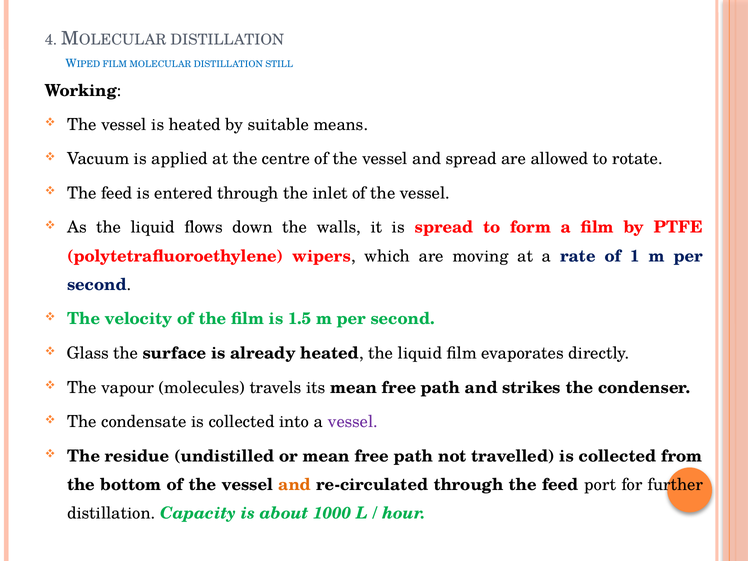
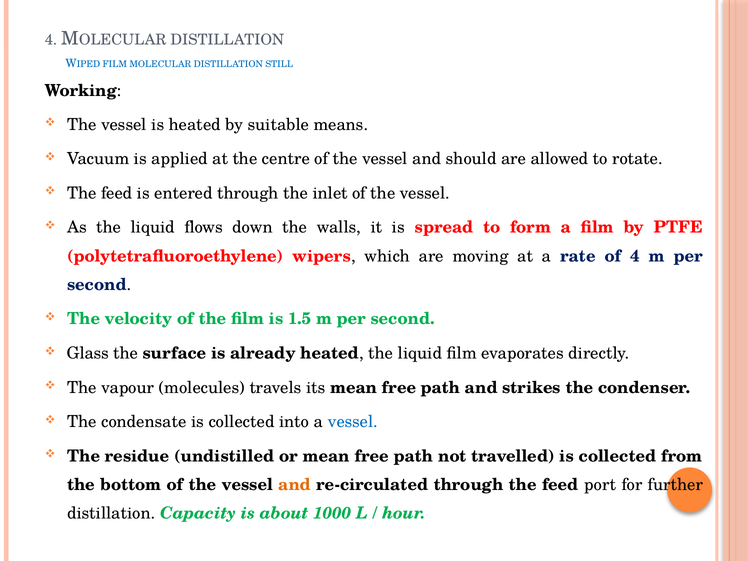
and spread: spread -> should (471, 159)
of 1: 1 -> 4 (635, 256)
vessel colour: purple -> blue (353, 422)
